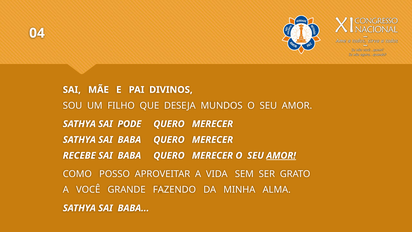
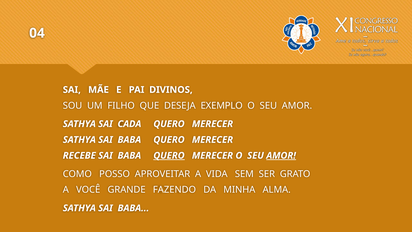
MUNDOS: MUNDOS -> EXEMPLO (222, 105)
PODE: PODE -> CADA (129, 124)
QUERO underline: none -> present (169, 155)
